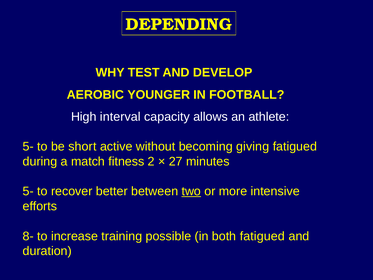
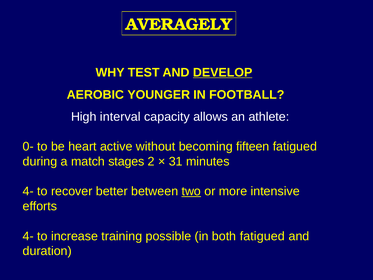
DEPENDING: DEPENDING -> AVERAGELY (179, 24)
DEVELOP underline: none -> present (223, 72)
5-: 5- -> 0- (28, 146)
short: short -> heart (82, 146)
giving: giving -> fifteen (253, 146)
fitness: fitness -> stages (126, 161)
27: 27 -> 31 (176, 161)
5-: 5- -> 4- (28, 191)
8-: 8- -> 4- (28, 236)
